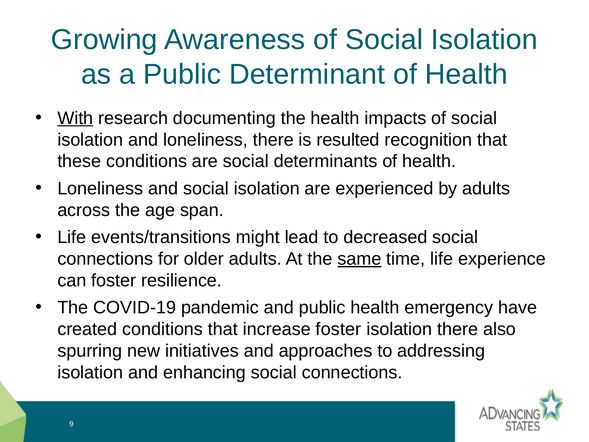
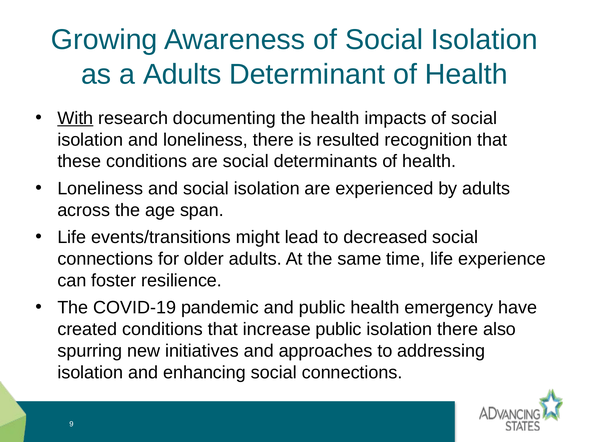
a Public: Public -> Adults (182, 74)
same underline: present -> none (359, 259)
increase foster: foster -> public (339, 329)
